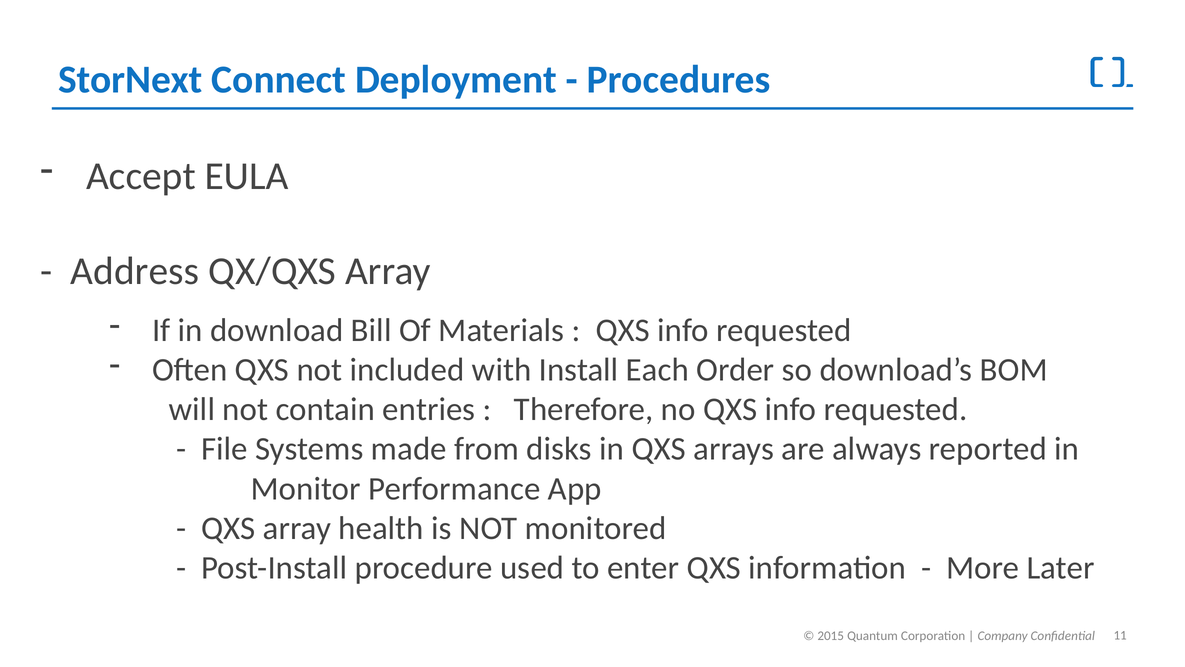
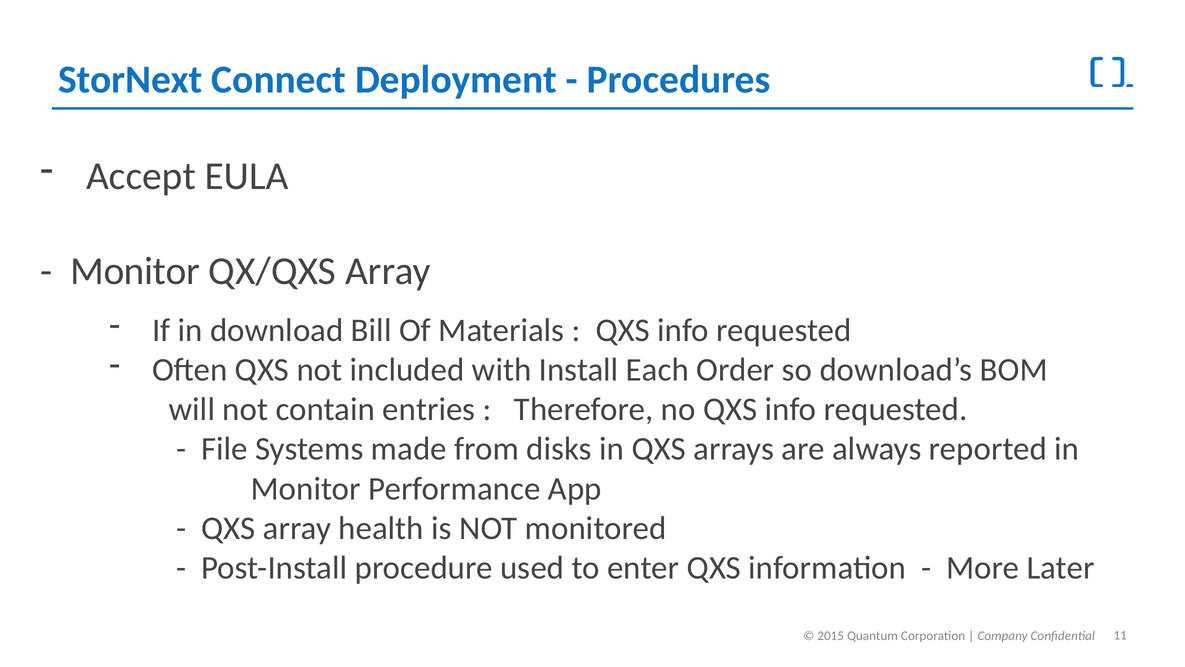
Address: Address -> Monitor (135, 271)
